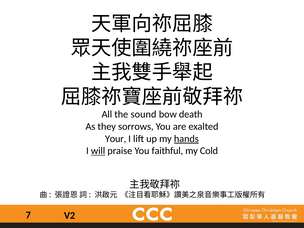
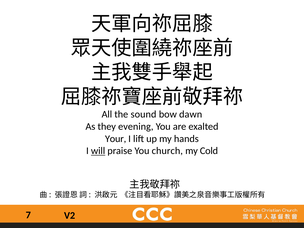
death: death -> dawn (191, 114)
sorrows: sorrows -> evening (136, 127)
hands underline: present -> none (186, 139)
faithful: faithful -> church (167, 151)
